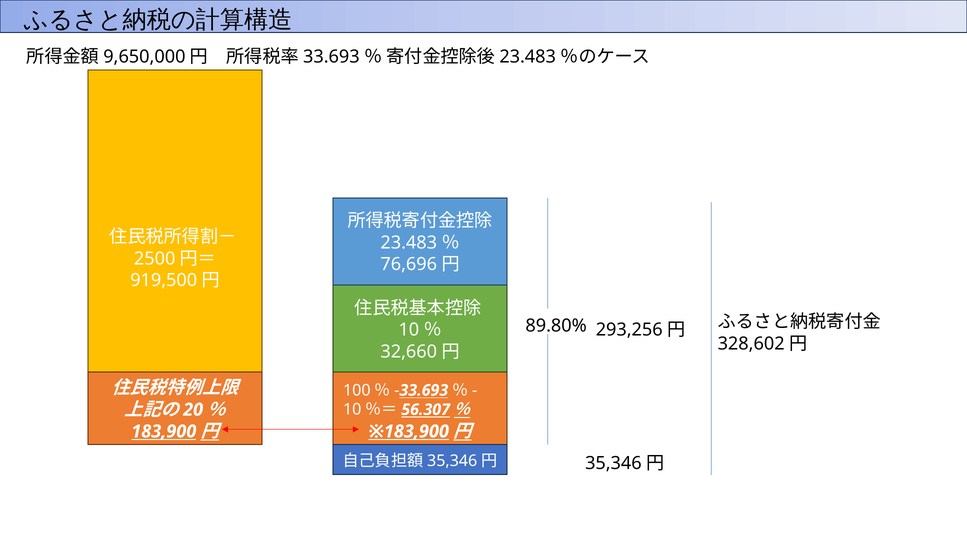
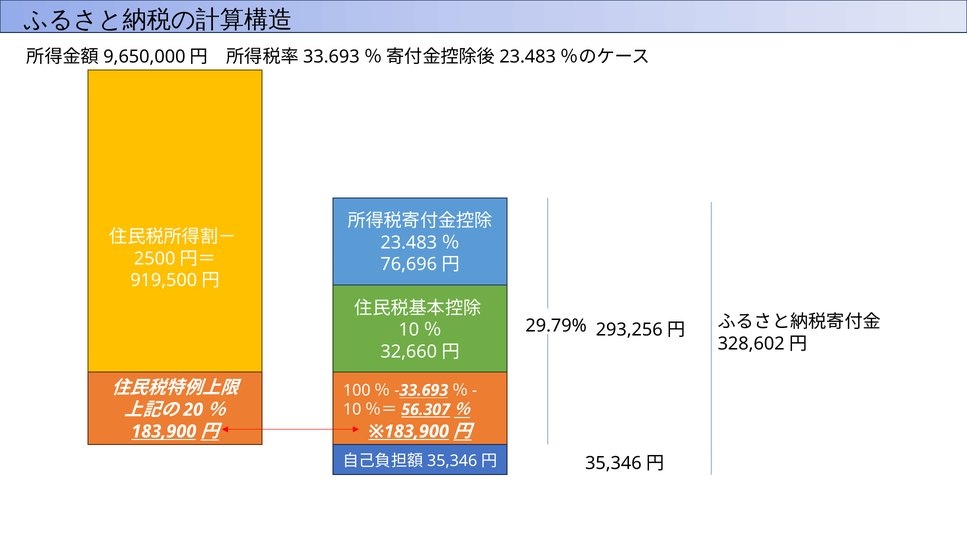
89.80%: 89.80% -> 29.79% (556, 326)
